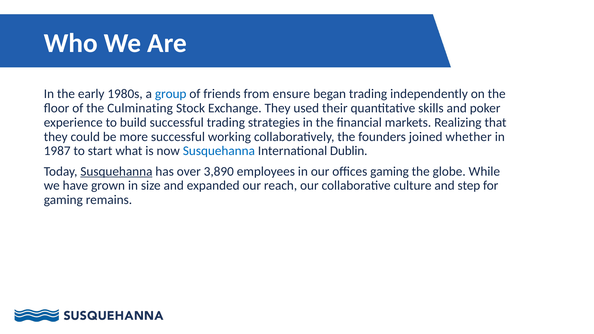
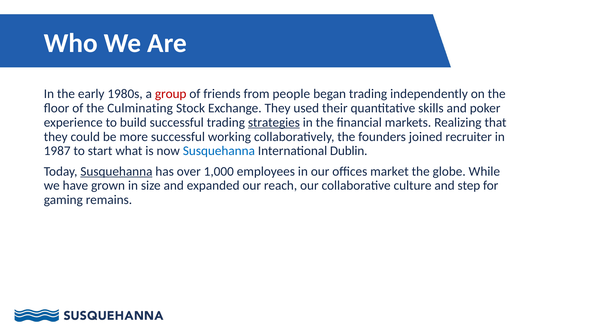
group colour: blue -> red (171, 94)
ensure: ensure -> people (291, 94)
strategies underline: none -> present (274, 122)
whether: whether -> recruiter (469, 137)
3,890: 3,890 -> 1,000 (219, 171)
offices gaming: gaming -> market (389, 171)
